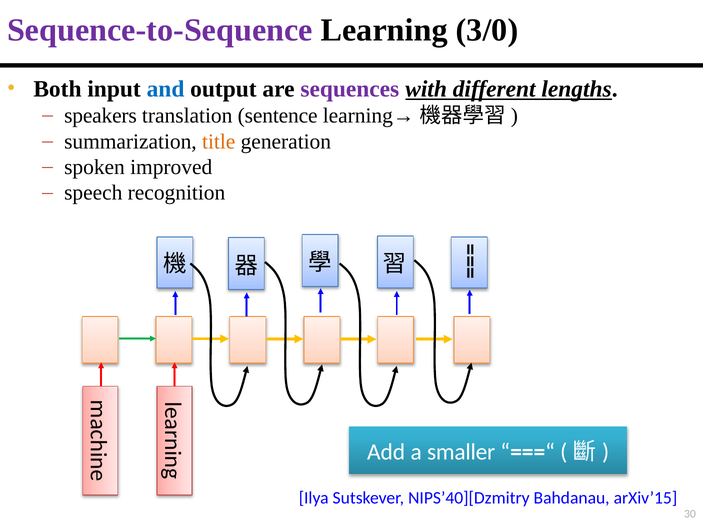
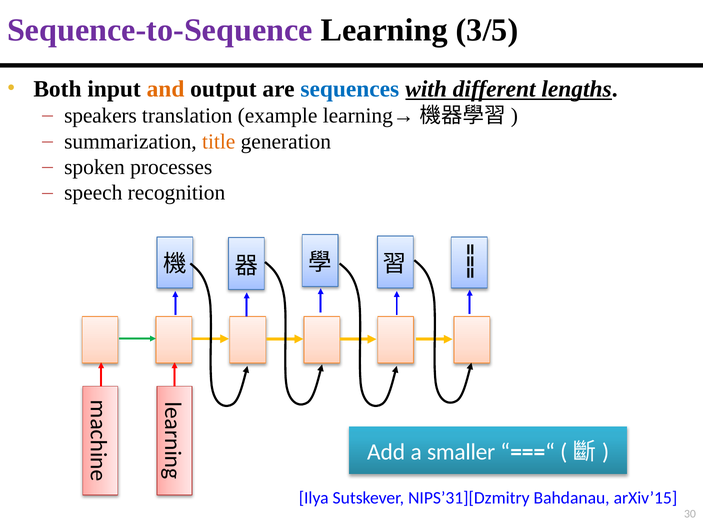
3/0: 3/0 -> 3/5 (487, 30)
and colour: blue -> orange (166, 89)
sequences colour: purple -> blue (350, 89)
sentence: sentence -> example (278, 116)
improved: improved -> processes (171, 167)
NIPS’40][Dzmitry: NIPS’40][Dzmitry -> NIPS’31][Dzmitry (469, 498)
